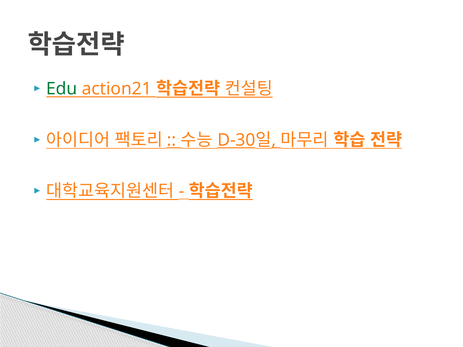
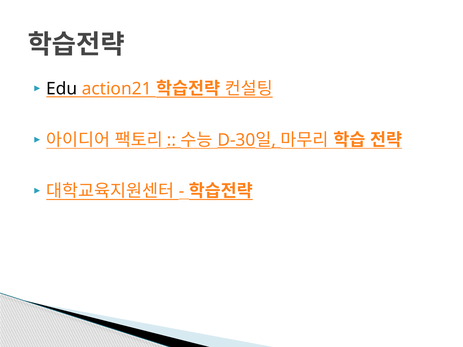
Edu colour: green -> black (62, 89)
